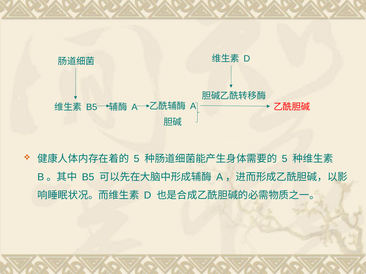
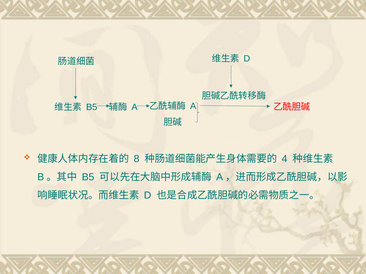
5: 5 -> 8 (137, 159)
5: 5 -> 4 (285, 159)
